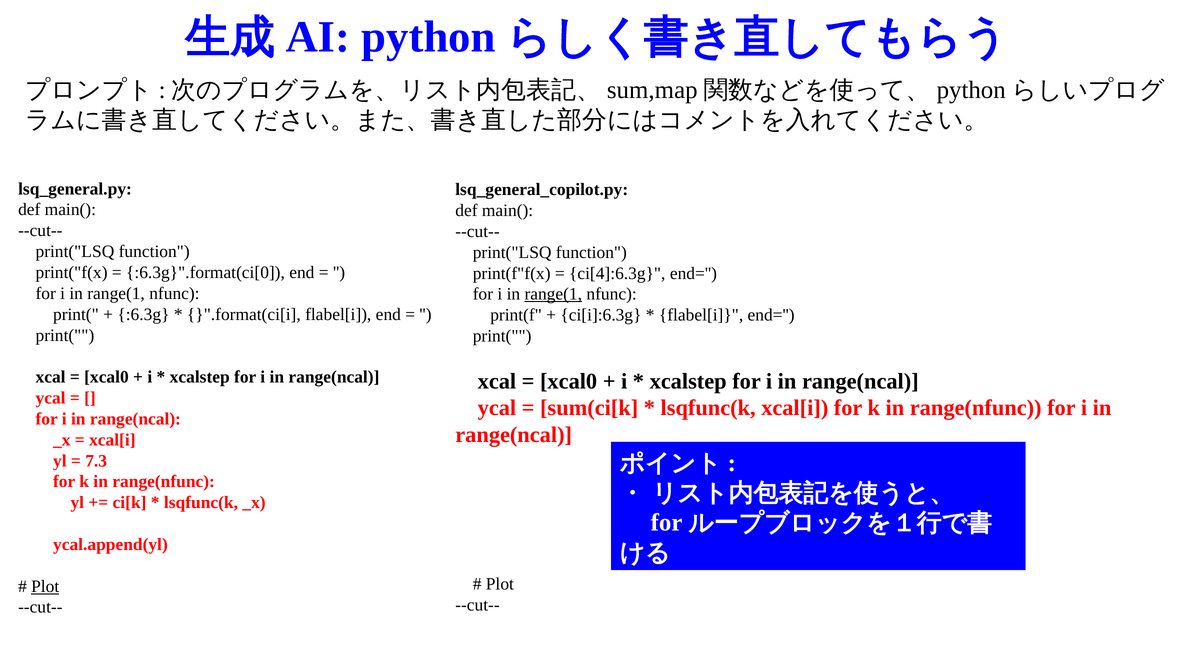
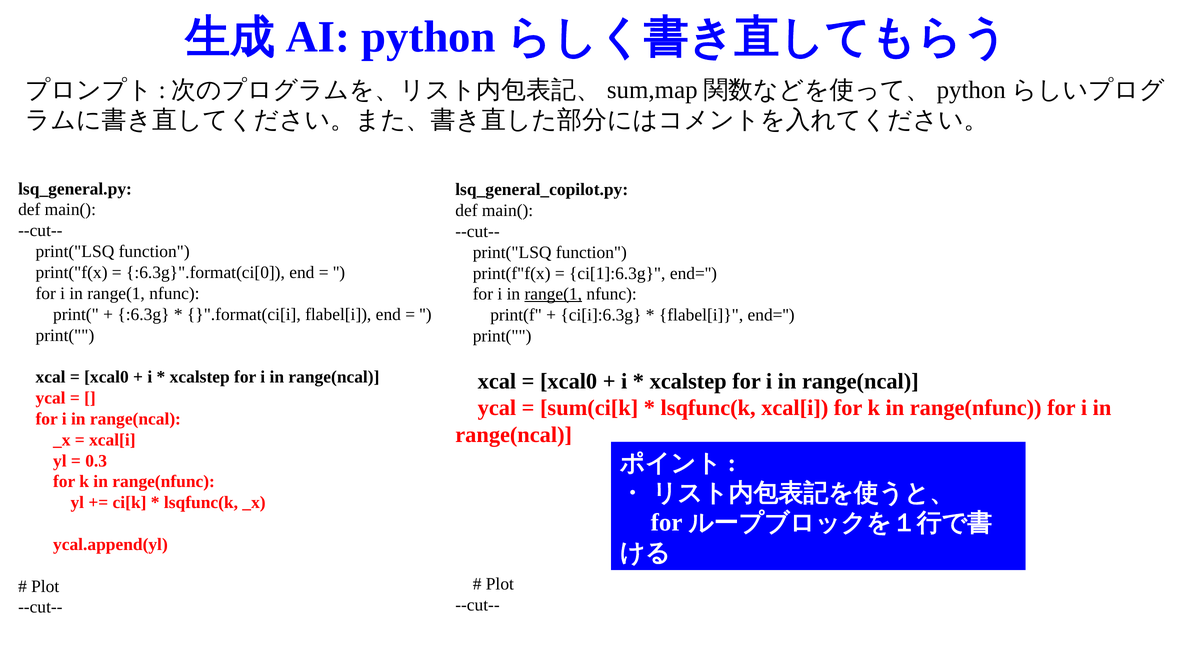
ci[4]:6.3g: ci[4]:6.3g -> ci[1]:6.3g (617, 273)
7.3: 7.3 -> 0.3 (96, 461)
Plot underline: present -> none (45, 586)
